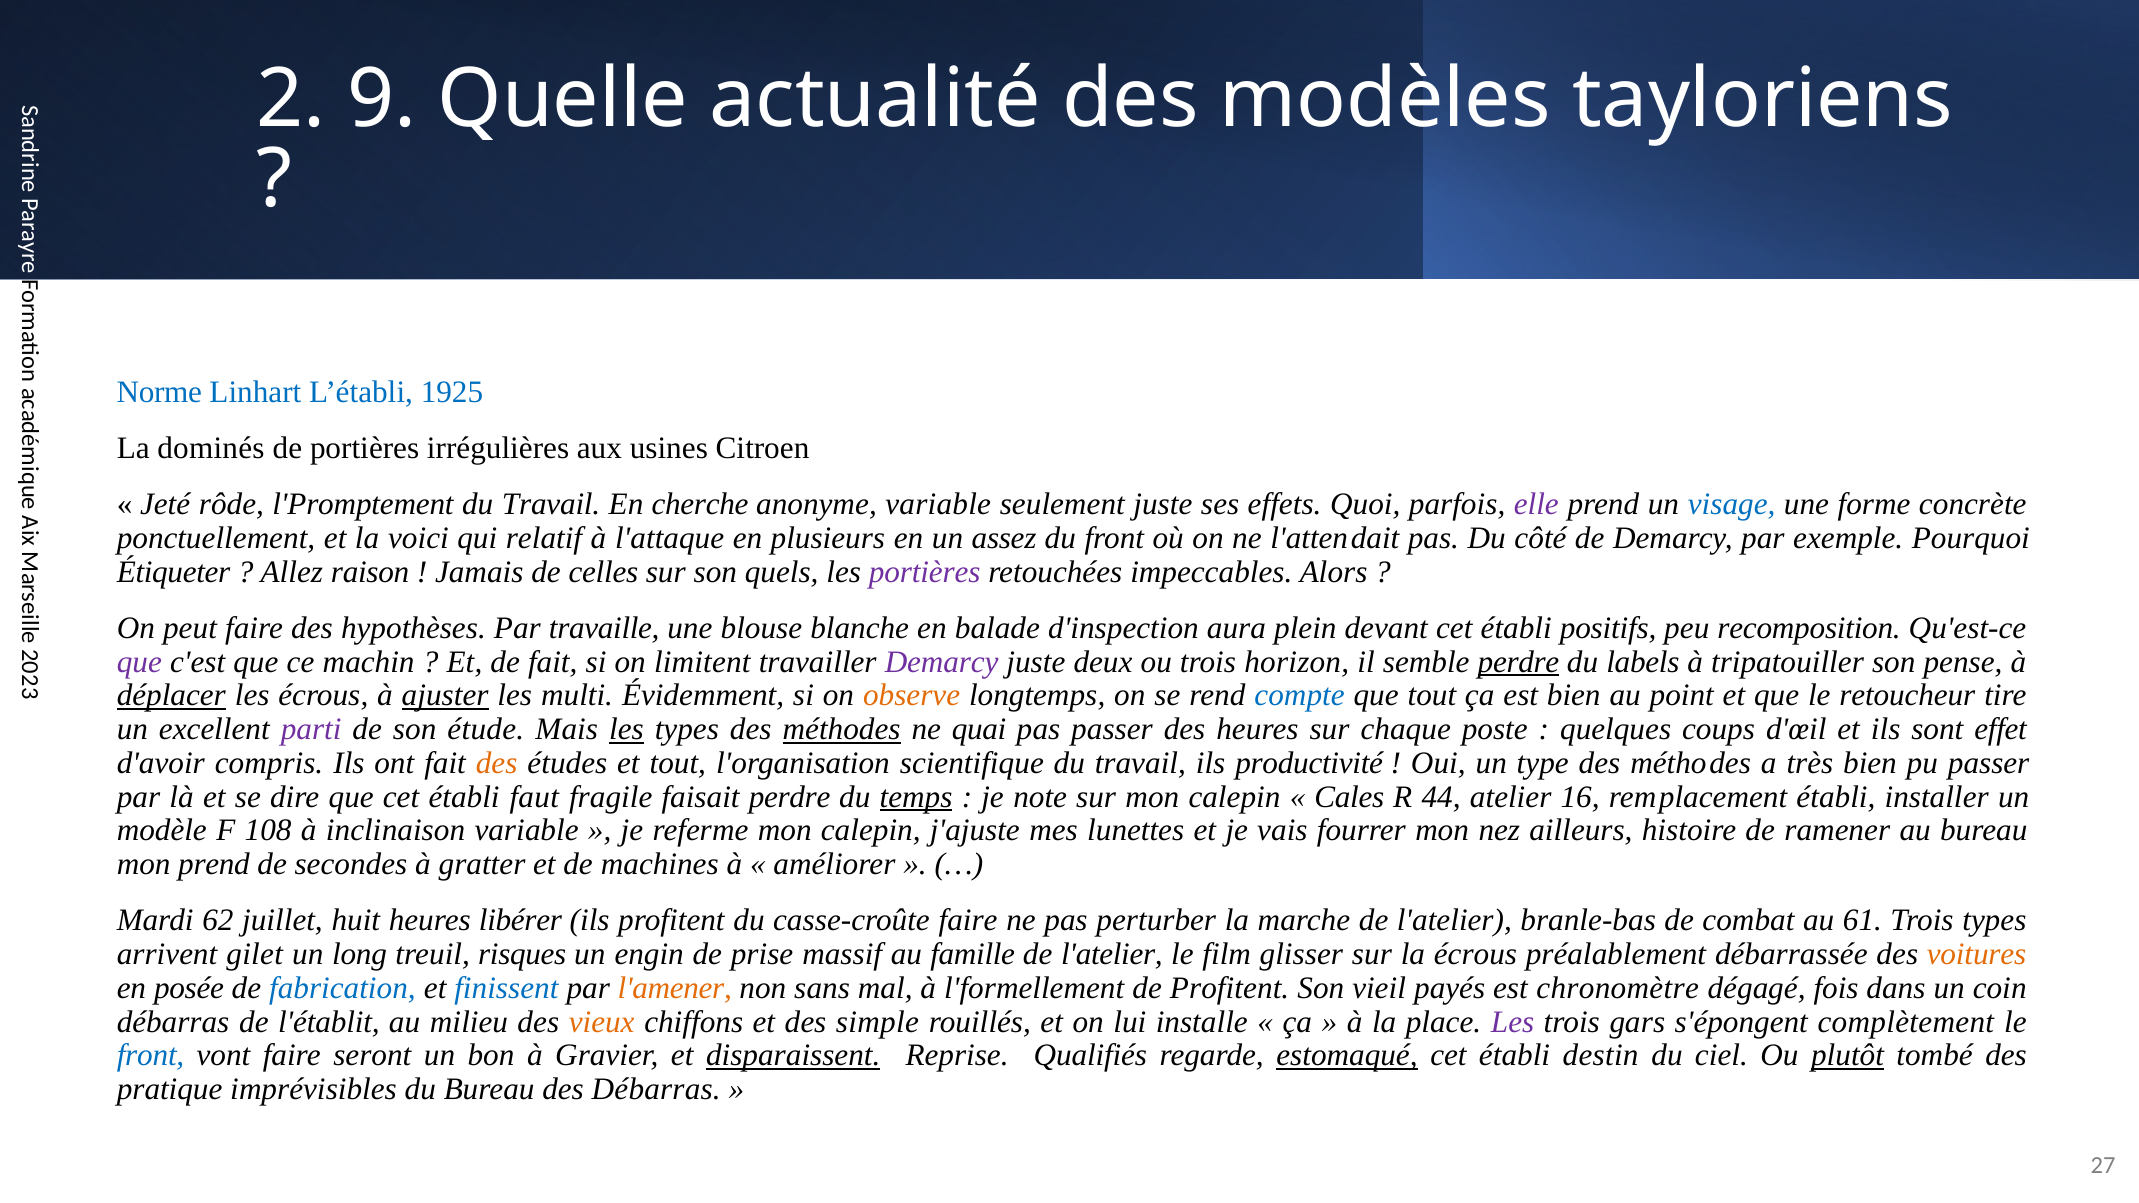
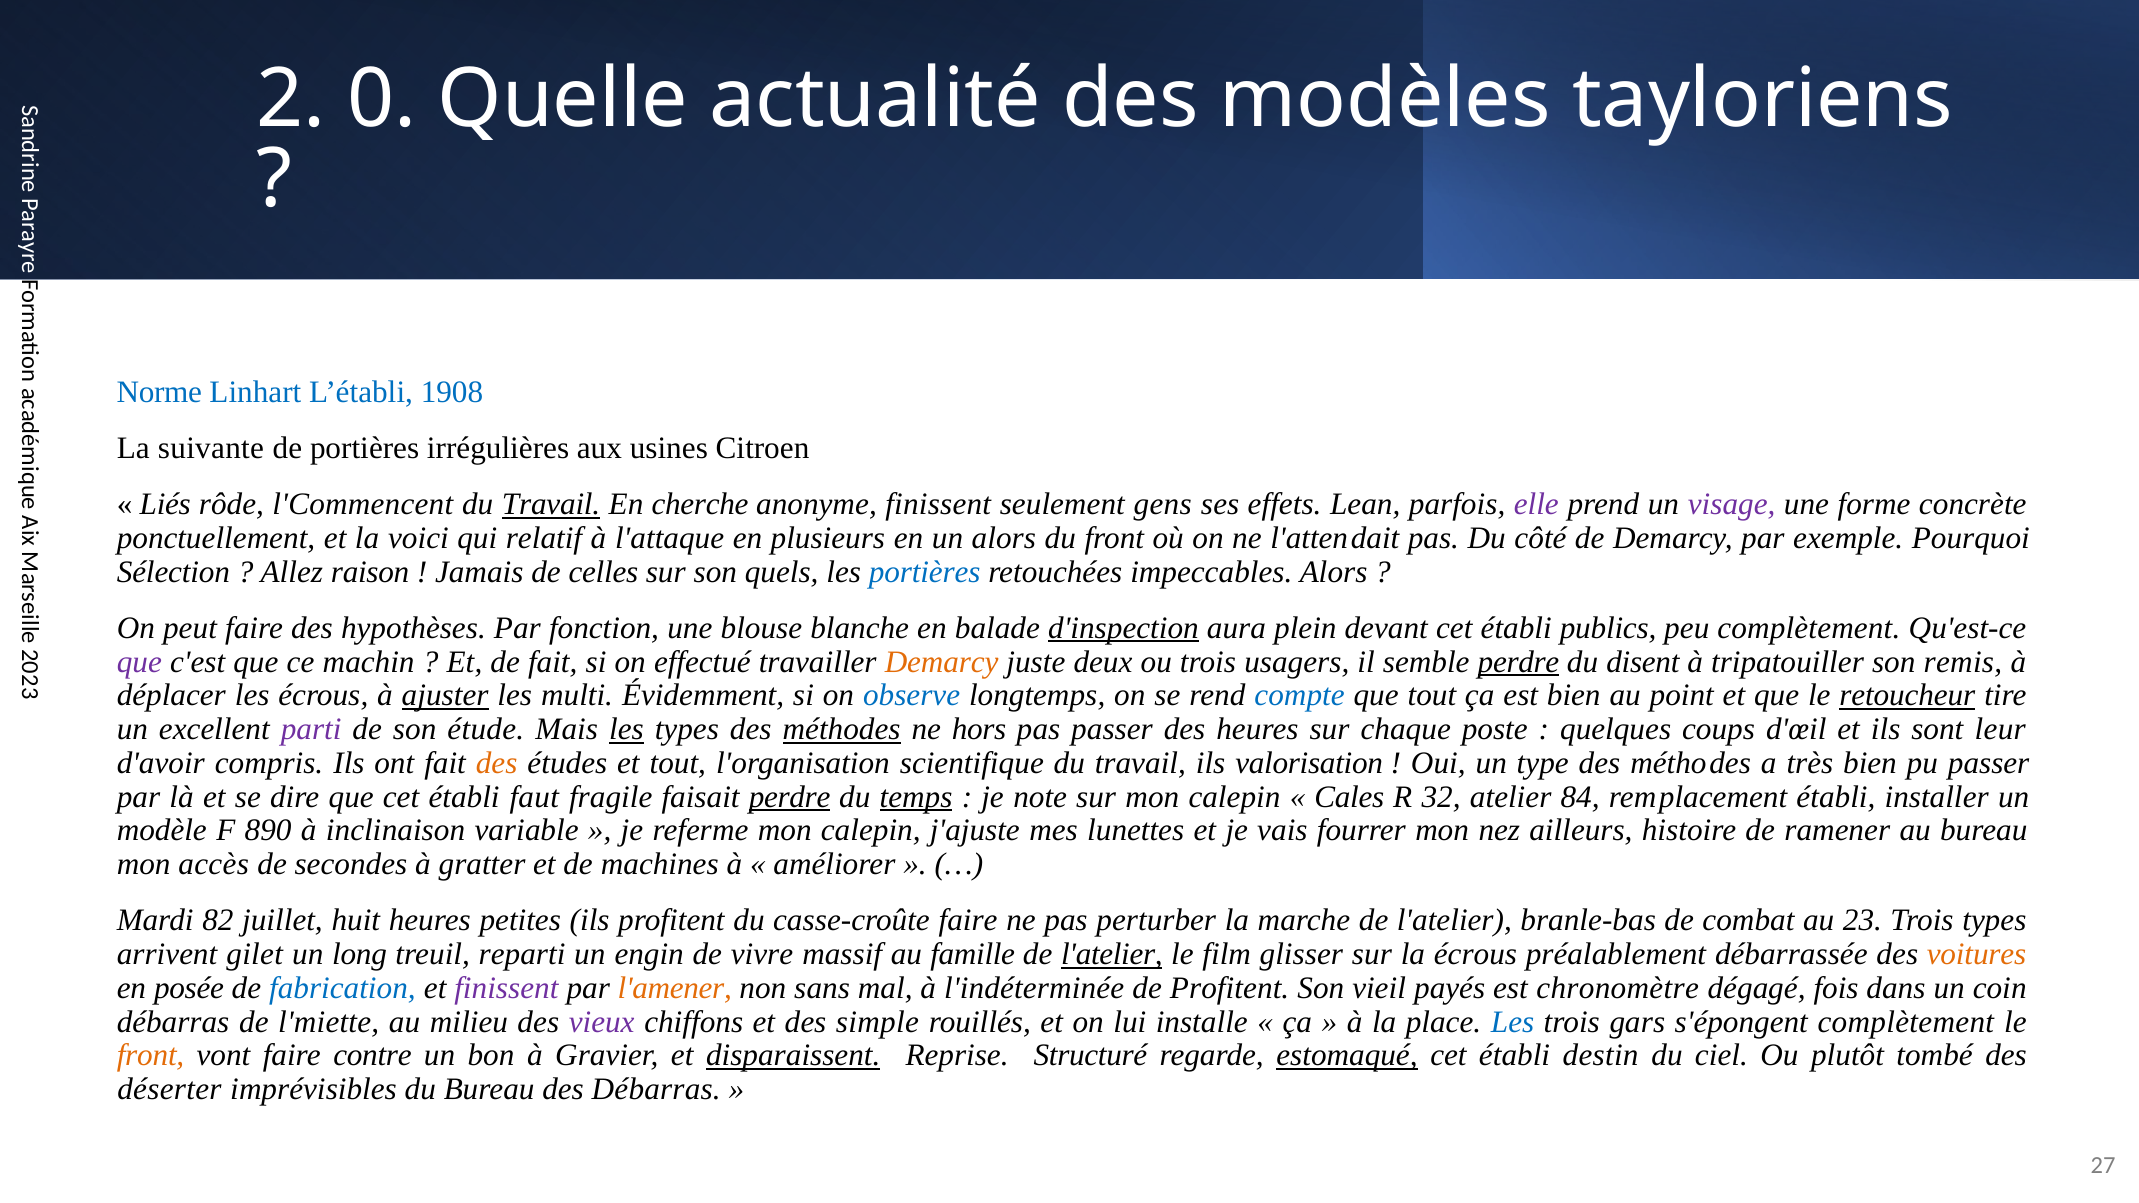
9: 9 -> 0 (382, 99)
1925: 1925 -> 1908 (452, 392)
dominés: dominés -> suivante (211, 448)
Jeté: Jeté -> Liés (165, 504)
l'Promptement: l'Promptement -> l'Commencent (363, 504)
Travail underline: none -> present (551, 504)
anonyme variable: variable -> finissent (938, 504)
seulement juste: juste -> gens (1163, 504)
effets Quoi: Quoi -> Lean (1365, 504)
visage colour: blue -> purple (1732, 504)
un assez: assez -> alors (1004, 538)
Étiqueter: Étiqueter -> Sélection (173, 572)
portières colour: purple -> blue (925, 572)
travaille: travaille -> fonction (604, 628)
d'inspection underline: none -> present (1123, 628)
positifs: positifs -> publics (1608, 628)
peu recomposition: recomposition -> complètement (1809, 628)
limitent: limitent -> effectué (702, 662)
Demarcy colour: purple -> orange (942, 662)
horizon: horizon -> usagers (1297, 662)
labels: labels -> disent (1643, 662)
pense: pense -> remis (1963, 662)
déplacer underline: present -> none (171, 696)
observe colour: orange -> blue (912, 696)
retoucheur underline: none -> present (1907, 696)
quai: quai -> hors (979, 729)
effet: effet -> leur (2000, 729)
productivité: productivité -> valorisation (1309, 763)
perdre underline: none -> present (790, 797)
44: 44 -> 32 (1441, 797)
16: 16 -> 84 (1580, 797)
108: 108 -> 890 (268, 831)
mon prend: prend -> accès (214, 865)
62: 62 -> 82 (218, 921)
libérer: libérer -> petites (520, 921)
61: 61 -> 23 (1862, 921)
risques: risques -> reparti (522, 954)
prise: prise -> vivre (762, 954)
l'atelier underline: none -> present (1112, 954)
finissent colour: blue -> purple (506, 988)
l'formellement: l'formellement -> l'indéterminée (1034, 988)
l'établit: l'établit -> l'miette (329, 1022)
vieux colour: orange -> purple (602, 1022)
Les colour: purple -> blue (1513, 1022)
front colour: blue -> orange (151, 1056)
seront: seront -> contre (372, 1056)
Qualifiés: Qualifiés -> Structuré (1090, 1056)
plutôt underline: present -> none (1848, 1056)
pratique: pratique -> déserter (169, 1090)
